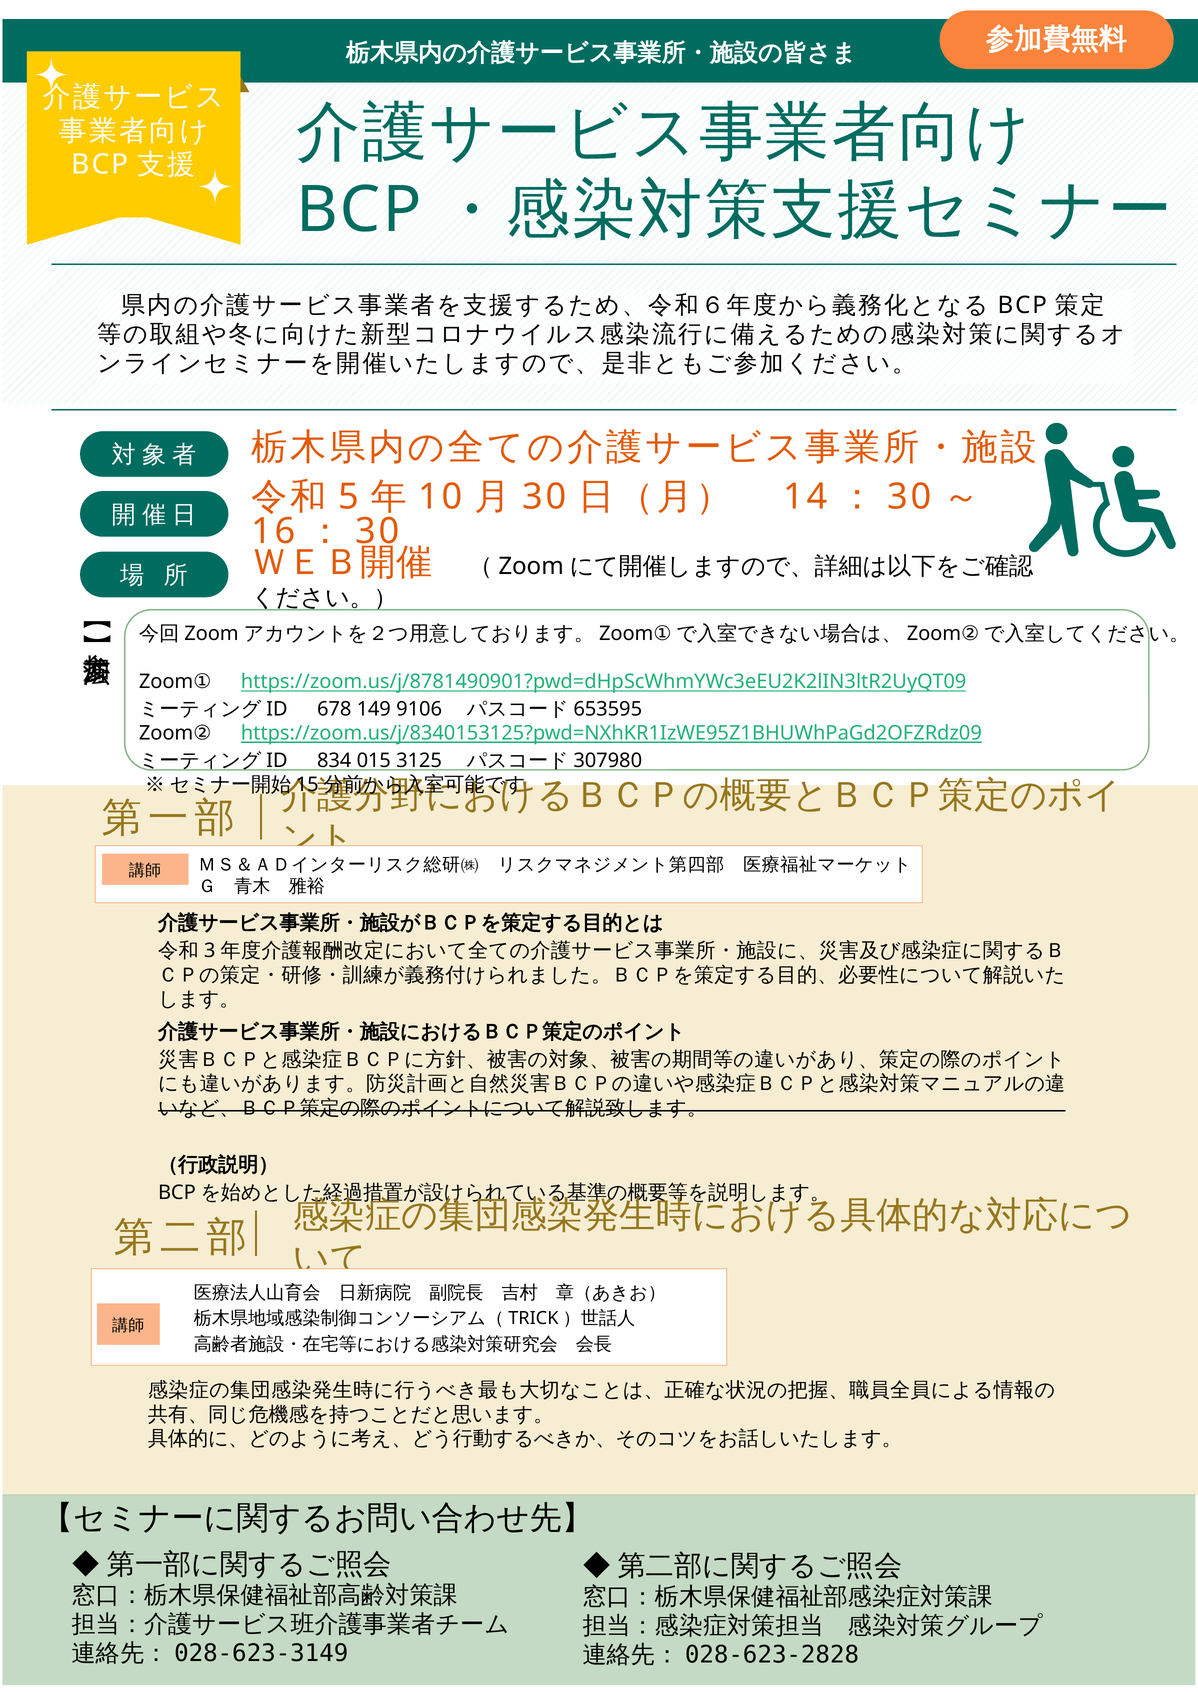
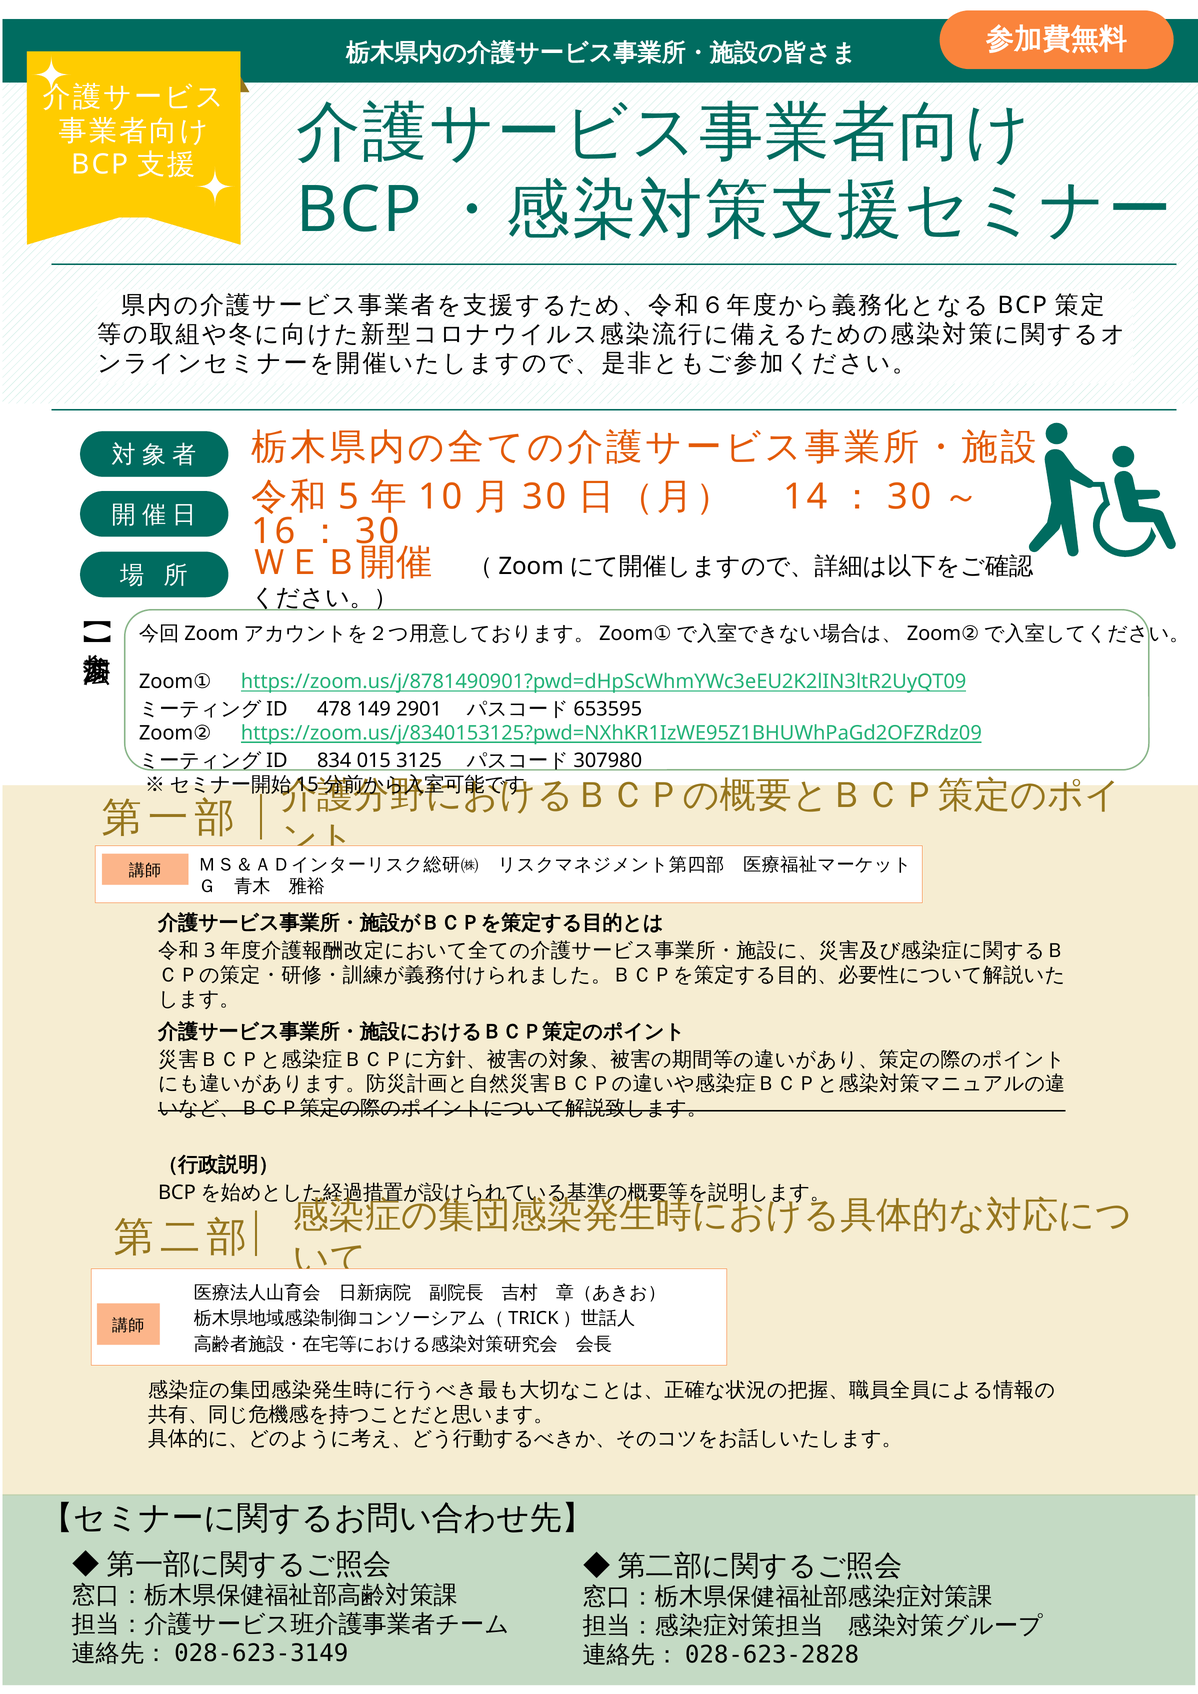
678: 678 -> 478 (334, 709)
9106: 9106 -> 2901 (419, 709)
